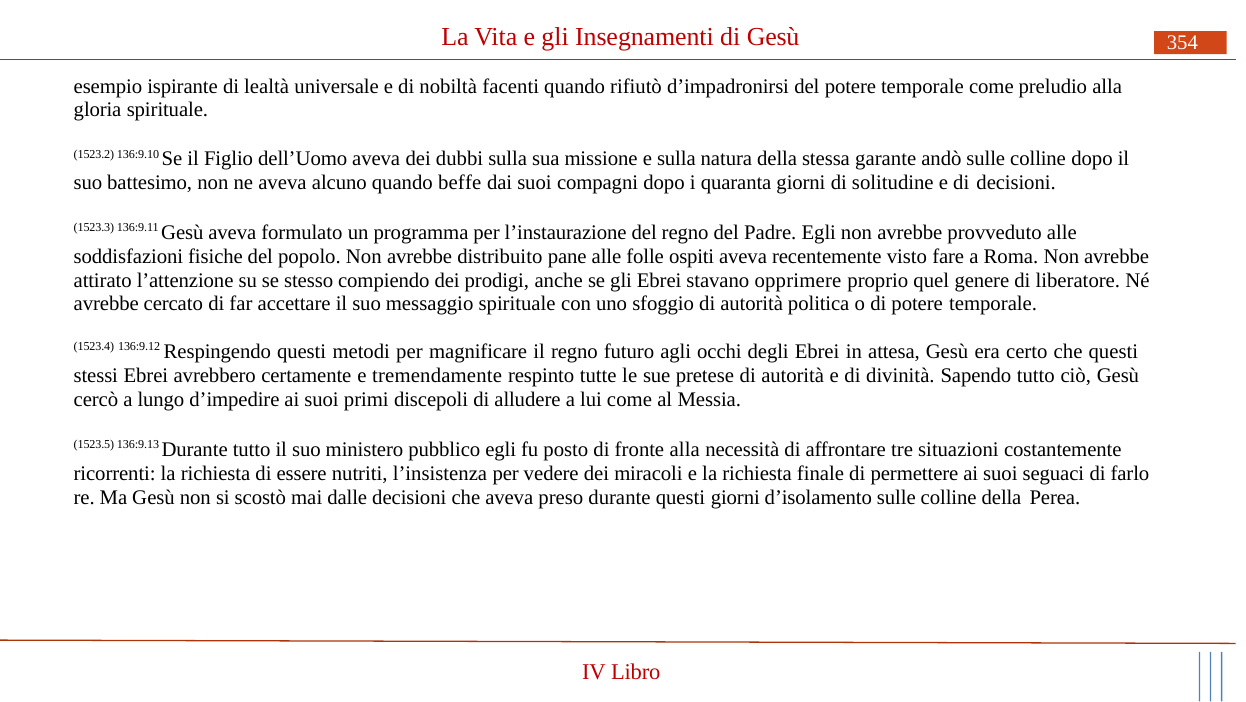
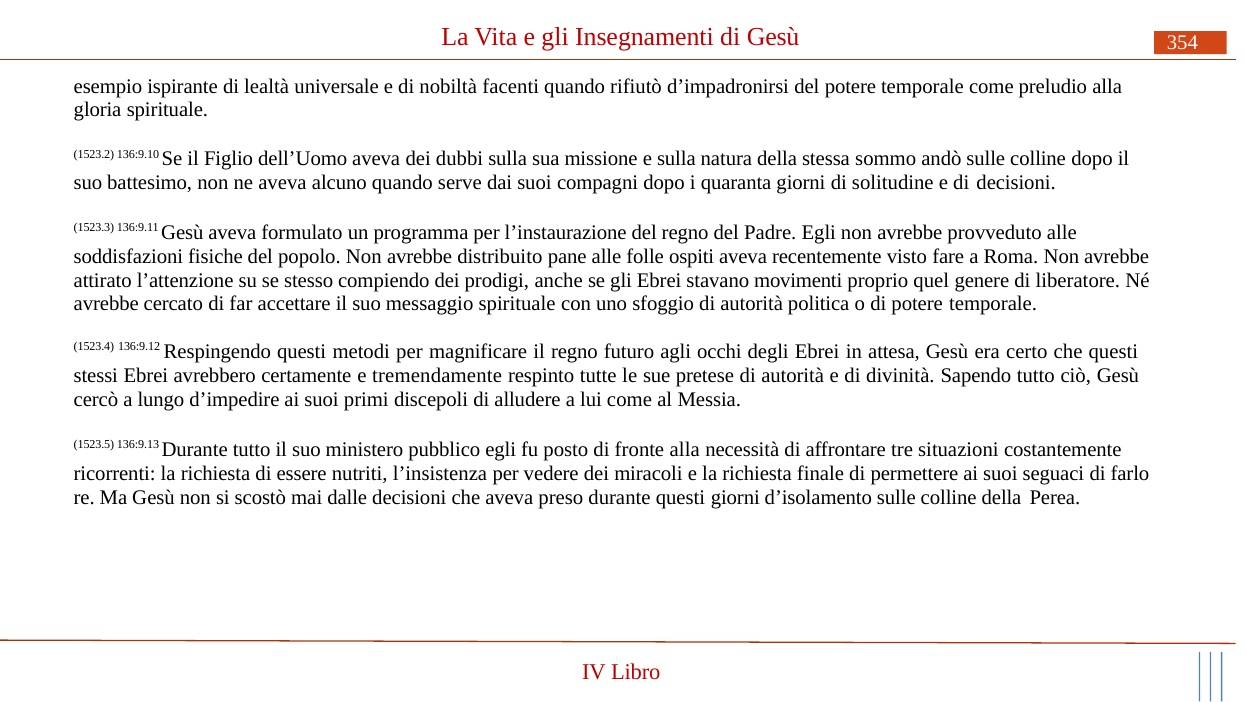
garante: garante -> sommo (886, 159)
beffe: beffe -> serve (460, 183)
opprimere: opprimere -> movimenti (798, 280)
